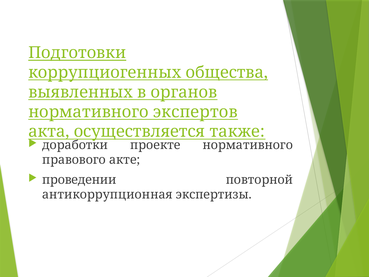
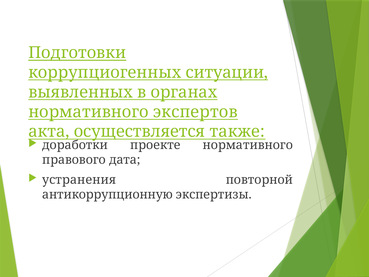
общества: общества -> ситуации (227, 72)
органов: органов -> органах (184, 92)
акте: акте -> дата (125, 160)
проведении: проведении -> устранения (79, 180)
антикоррупционная: антикоррупционная -> антикоррупционную (107, 194)
